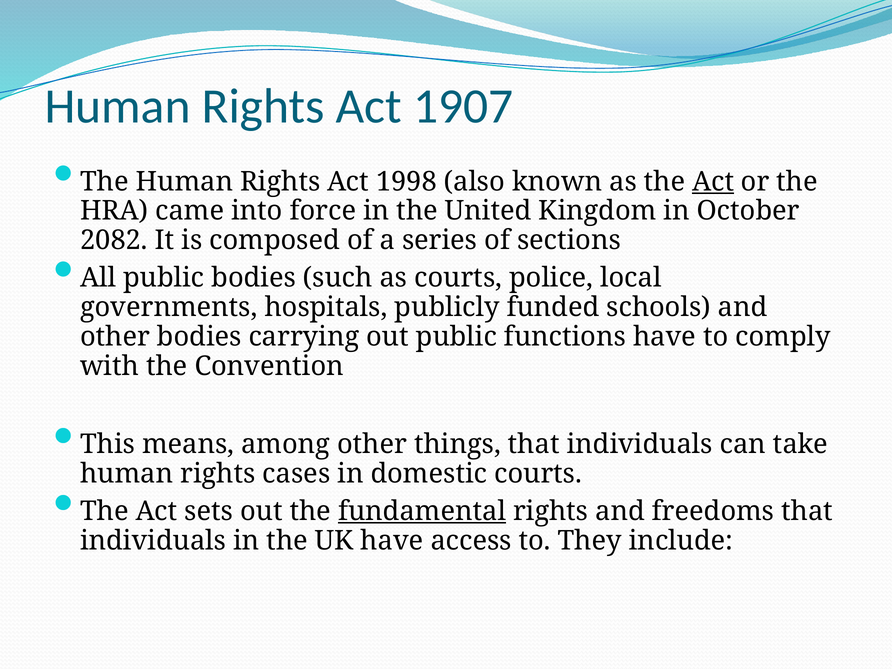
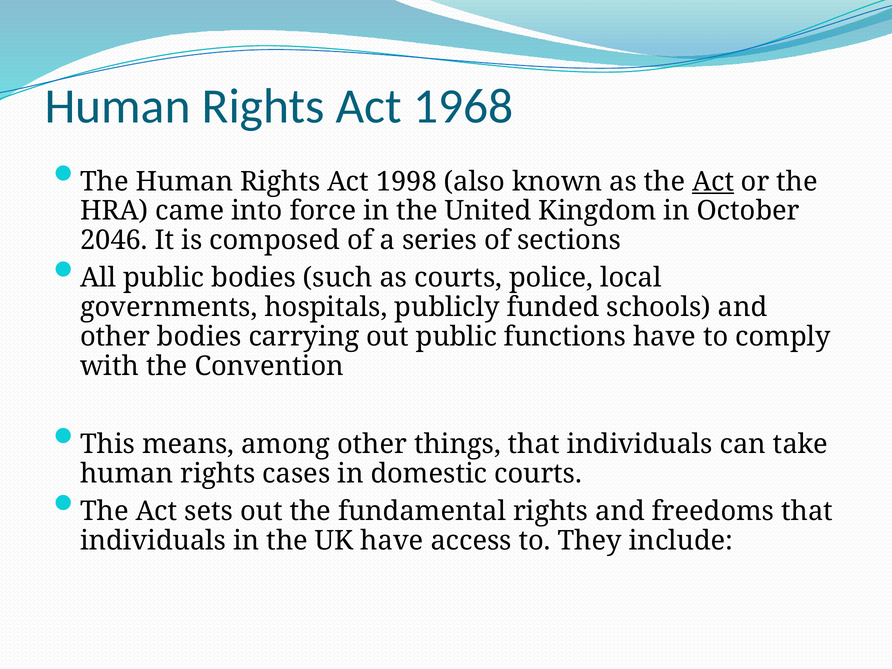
1907: 1907 -> 1968 (463, 106)
2082: 2082 -> 2046 (114, 240)
fundamental underline: present -> none (422, 511)
